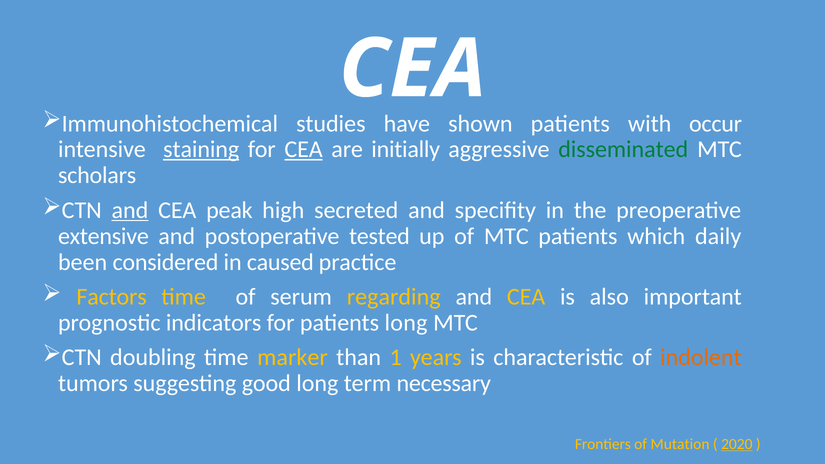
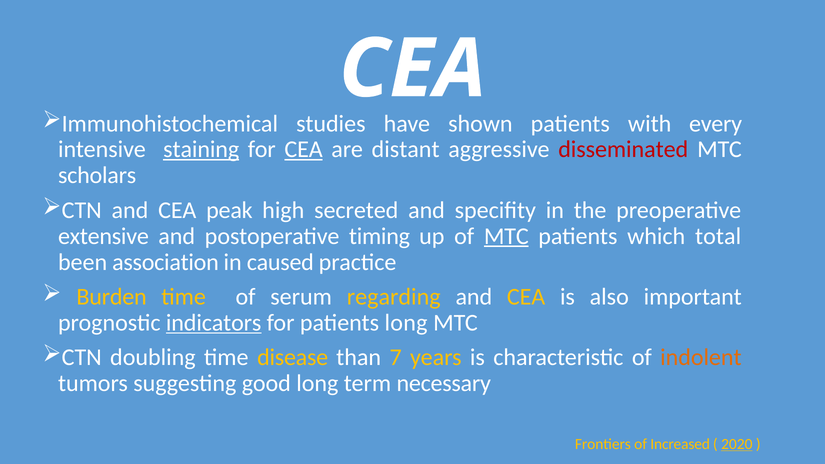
occur: occur -> every (716, 124)
initially: initially -> distant (406, 150)
disseminated colour: green -> red (623, 150)
and underline: present -> none (130, 210)
tested: tested -> timing (379, 236)
MTC underline: none -> present (506, 236)
daily: daily -> total (718, 236)
considered: considered -> association (165, 262)
Factors: Factors -> Burden (112, 297)
indicators underline: none -> present (214, 323)
marker: marker -> disease (293, 357)
1: 1 -> 7 (396, 357)
Mutation: Mutation -> Increased (680, 444)
